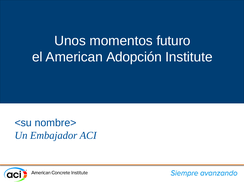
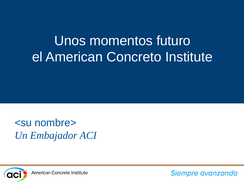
Adopción: Adopción -> Concreto (134, 57)
